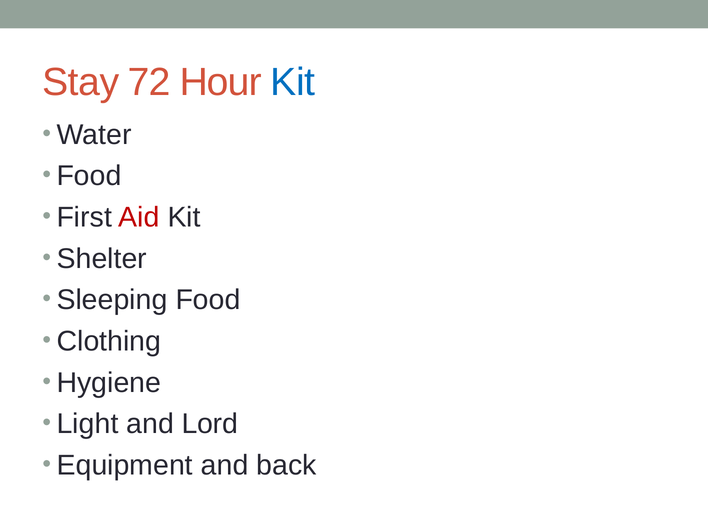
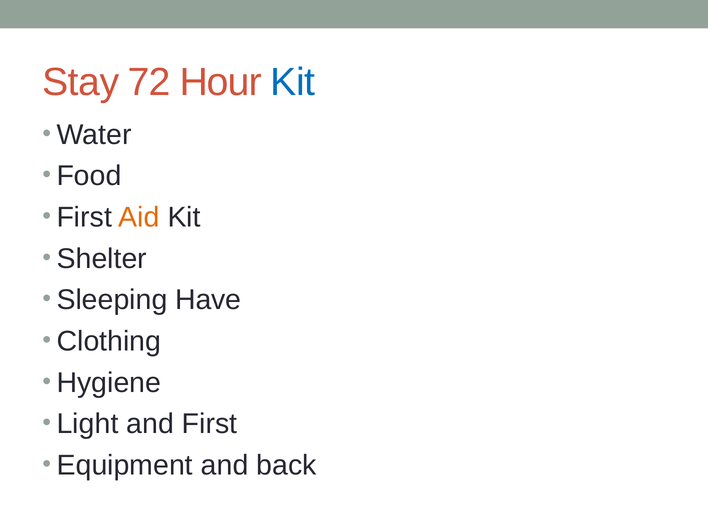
Aid colour: red -> orange (139, 217)
Sleeping Food: Food -> Have (208, 300)
and Lord: Lord -> First (210, 424)
